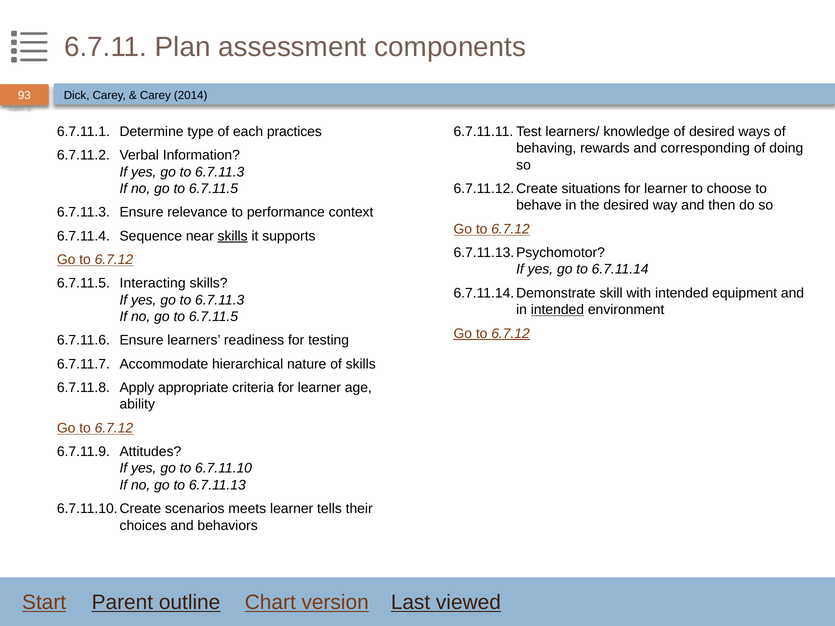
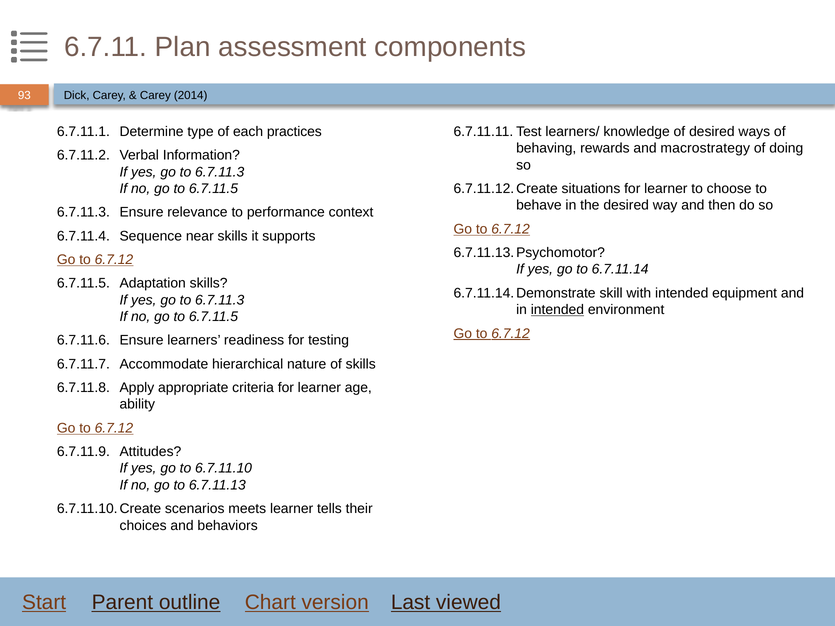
corresponding: corresponding -> macrostrategy (705, 148)
skills underline: present -> none (233, 236)
Interacting: Interacting -> Adaptation (153, 283)
